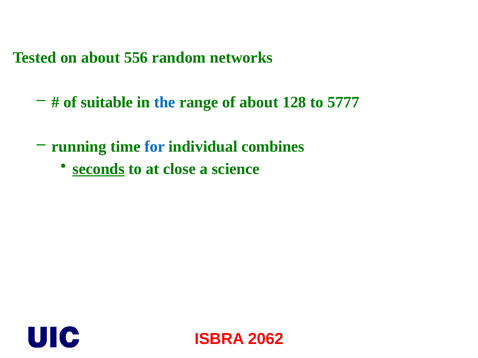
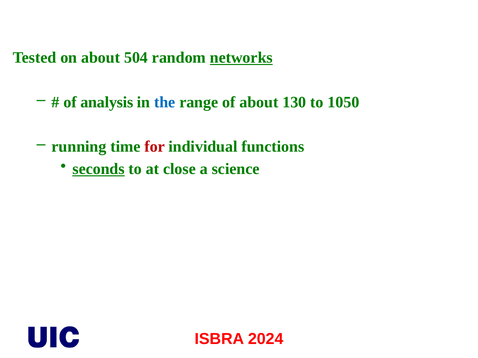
556: 556 -> 504 (136, 58)
networks underline: none -> present (241, 58)
suitable: suitable -> analysis (107, 102)
128: 128 -> 130 (294, 102)
5777: 5777 -> 1050 (343, 102)
for colour: blue -> red (155, 147)
combines: combines -> functions (273, 147)
2062: 2062 -> 2024 (266, 340)
